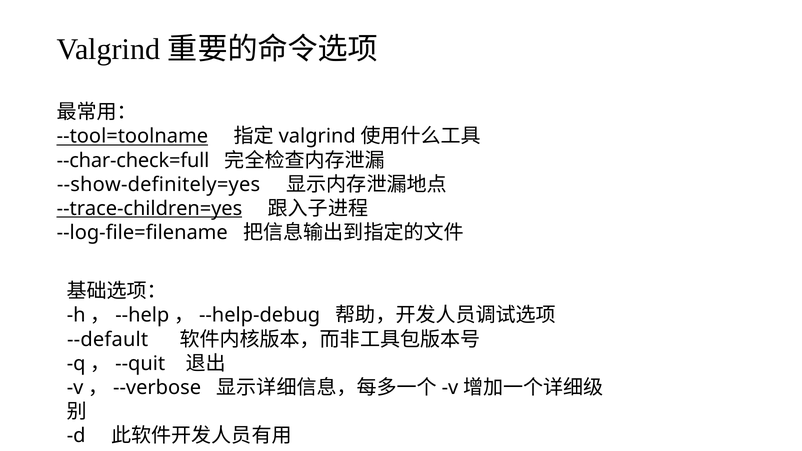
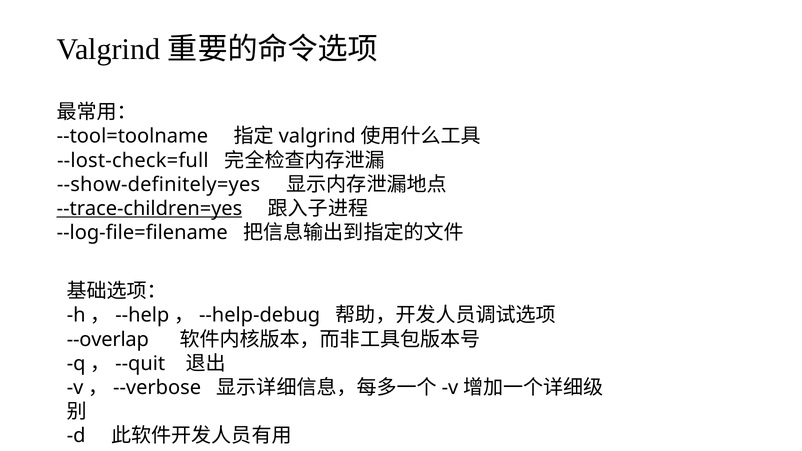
--tool=toolname underline: present -> none (132, 136)
--char-check=full: --char-check=full -> --lost-check=full (133, 160)
--default: --default -> --overlap (108, 339)
